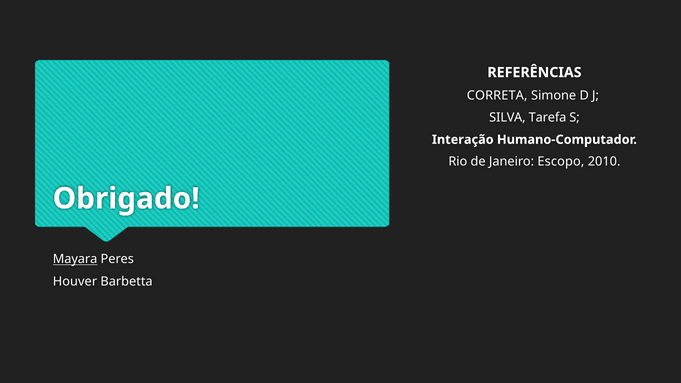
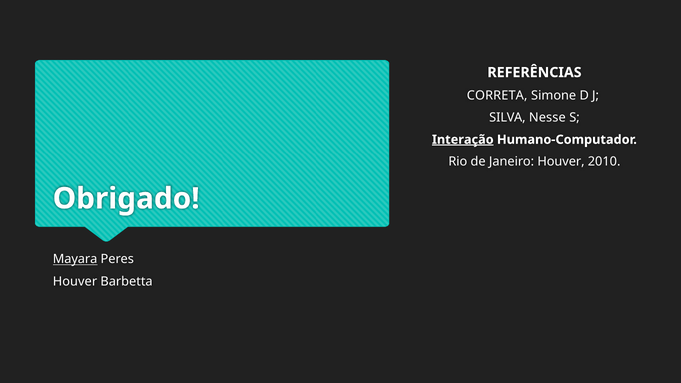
Tarefa: Tarefa -> Nesse (547, 118)
Interação underline: none -> present (463, 140)
Janeiro Escopo: Escopo -> Houver (561, 162)
